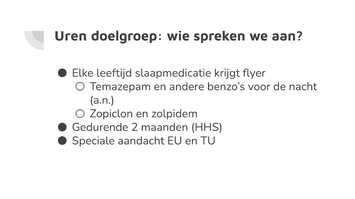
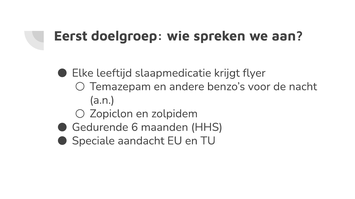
Uren: Uren -> Eerst (71, 36)
2: 2 -> 6 (135, 128)
